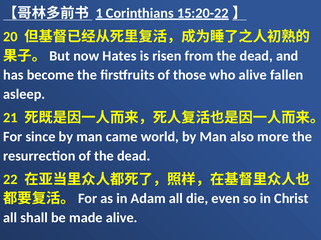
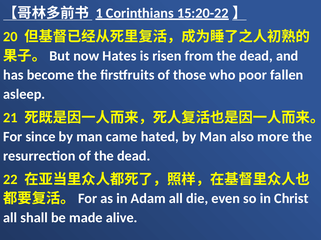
who alive: alive -> poor (253, 75)
world: world -> hated (160, 137)
